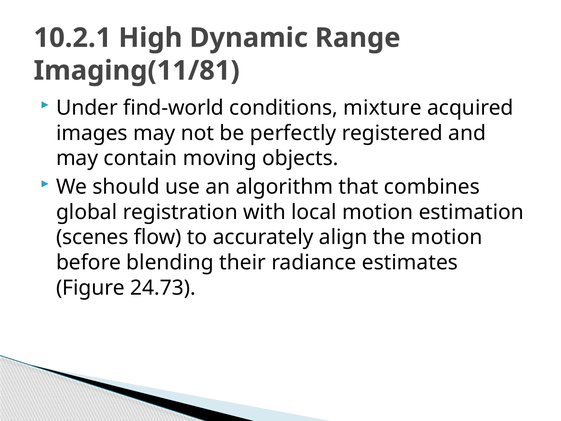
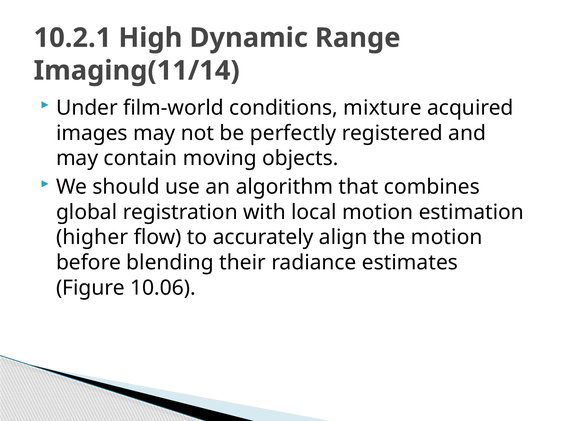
Imaging(11/81: Imaging(11/81 -> Imaging(11/14 (137, 71)
find-world: find-world -> film-world (174, 108)
scenes: scenes -> higher (92, 237)
24.73: 24.73 -> 10.06 (163, 288)
